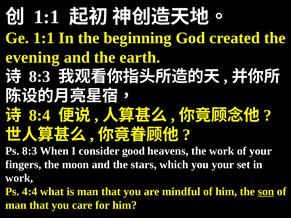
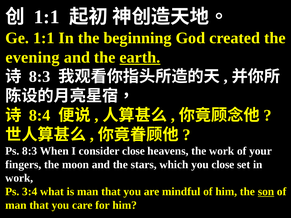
earth underline: none -> present (140, 57)
consider good: good -> close (134, 151)
you your: your -> close (223, 165)
4:4: 4:4 -> 3:4 (30, 192)
